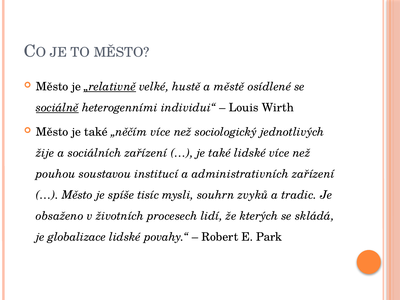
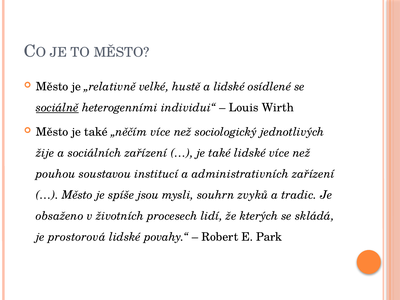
„relativně underline: present -> none (110, 87)
a městě: městě -> lidské (229, 87)
tisíc: tisíc -> jsou (148, 195)
globalizace: globalizace -> prostorová (77, 237)
